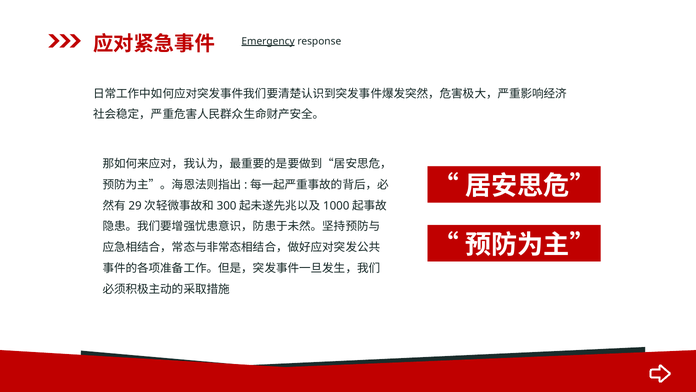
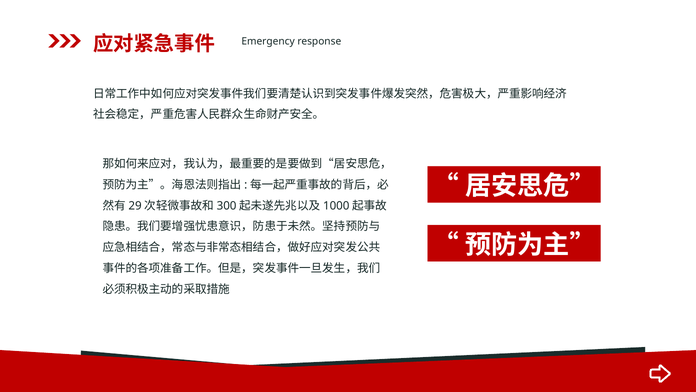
Emergency underline: present -> none (268, 41)
